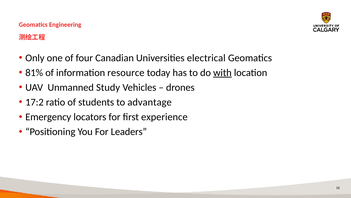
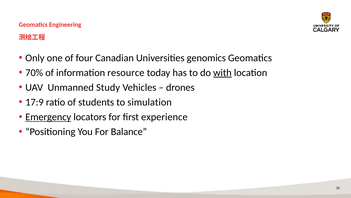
electrical: electrical -> genomics (206, 58)
81%: 81% -> 70% (34, 73)
17:2: 17:2 -> 17:9 (35, 102)
advantage: advantage -> simulation (150, 102)
Emergency underline: none -> present (48, 117)
Leaders: Leaders -> Balance (129, 131)
